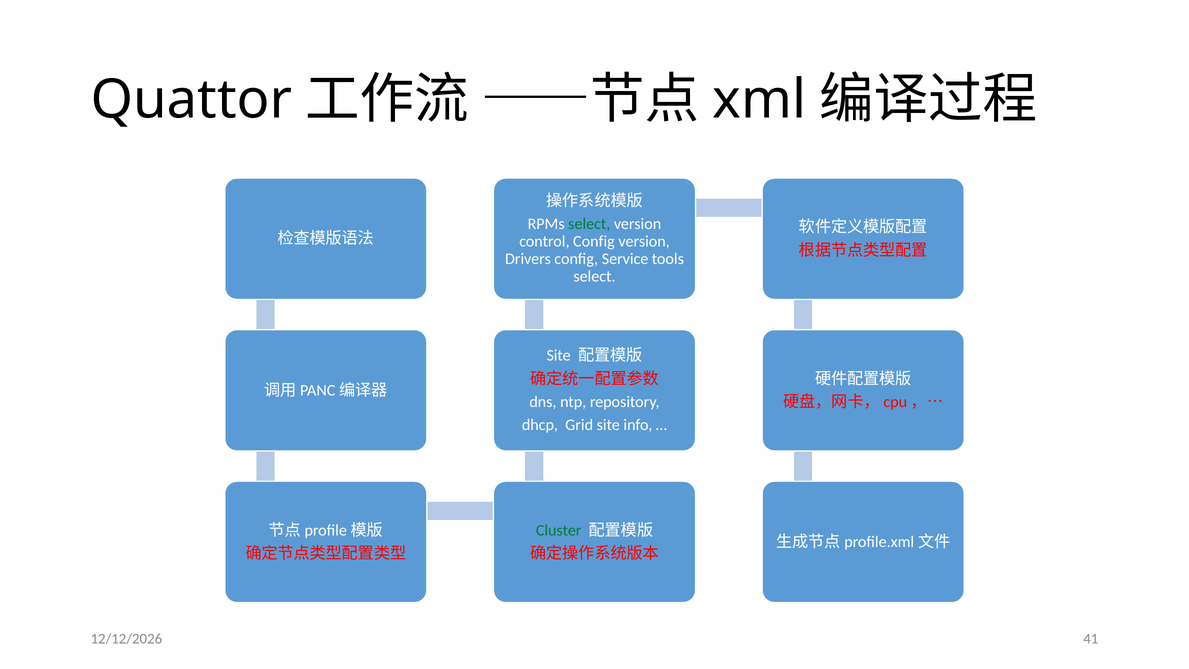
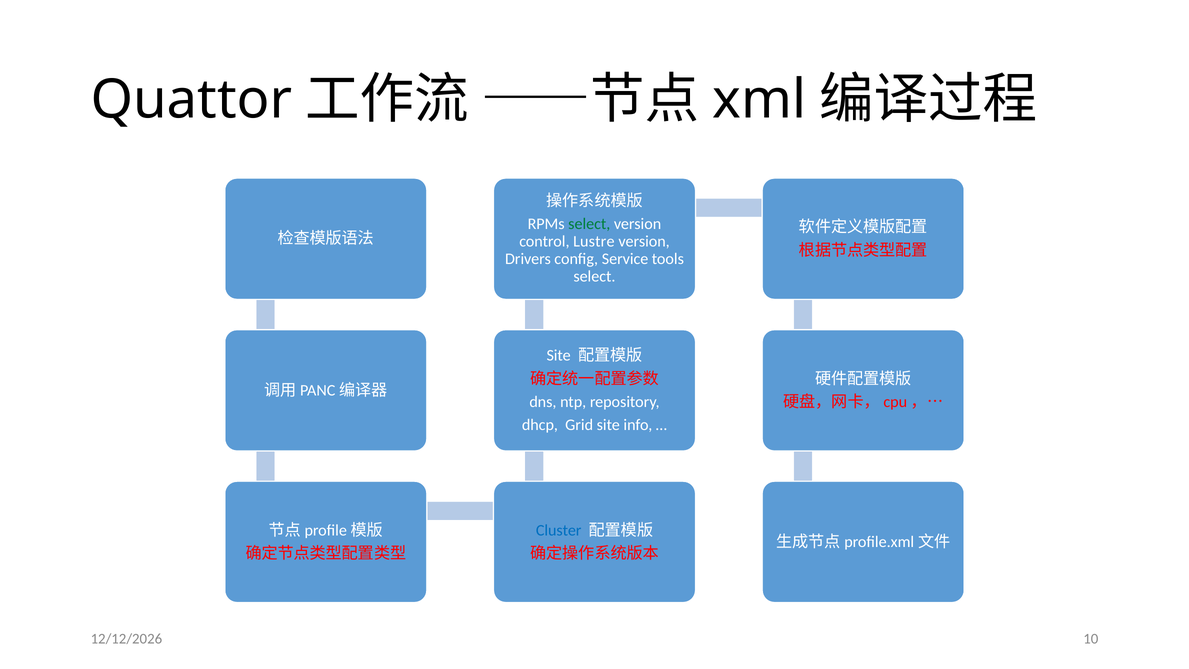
control Config: Config -> Lustre (594, 241)
Cluster colour: green -> blue (559, 530)
41: 41 -> 10 (1091, 639)
